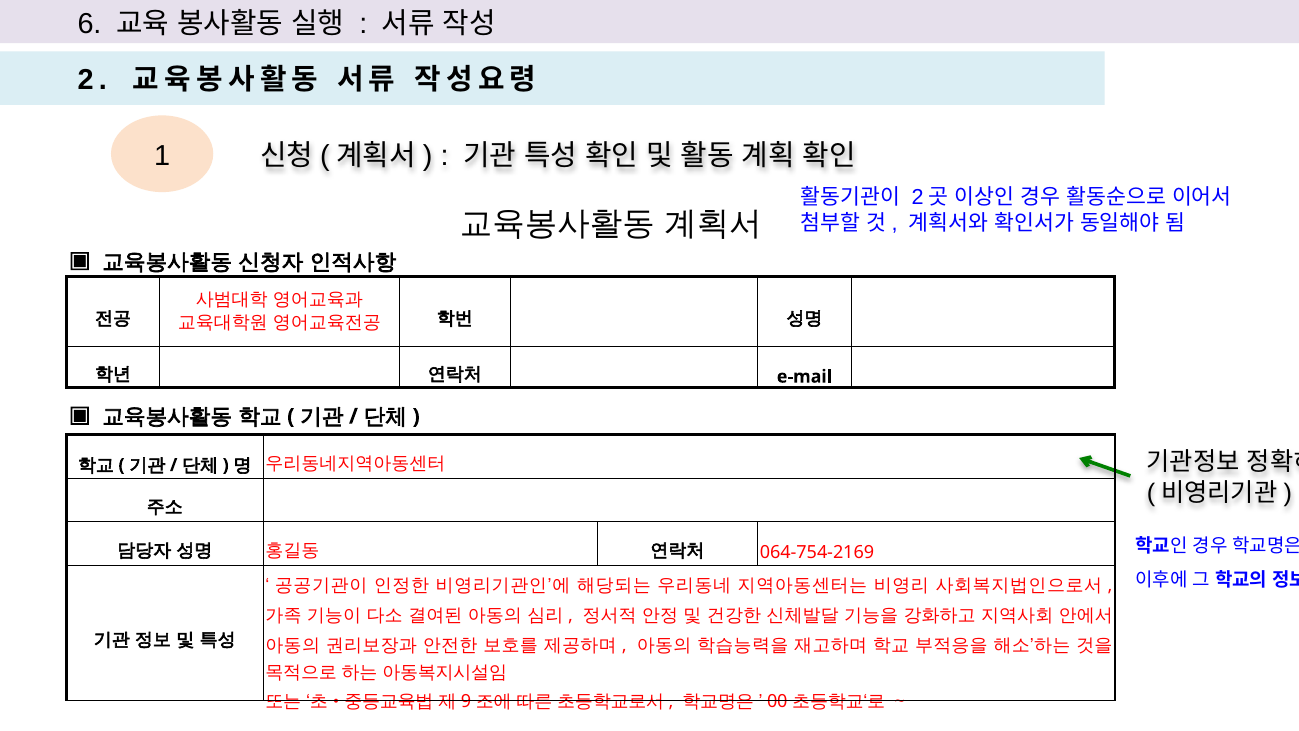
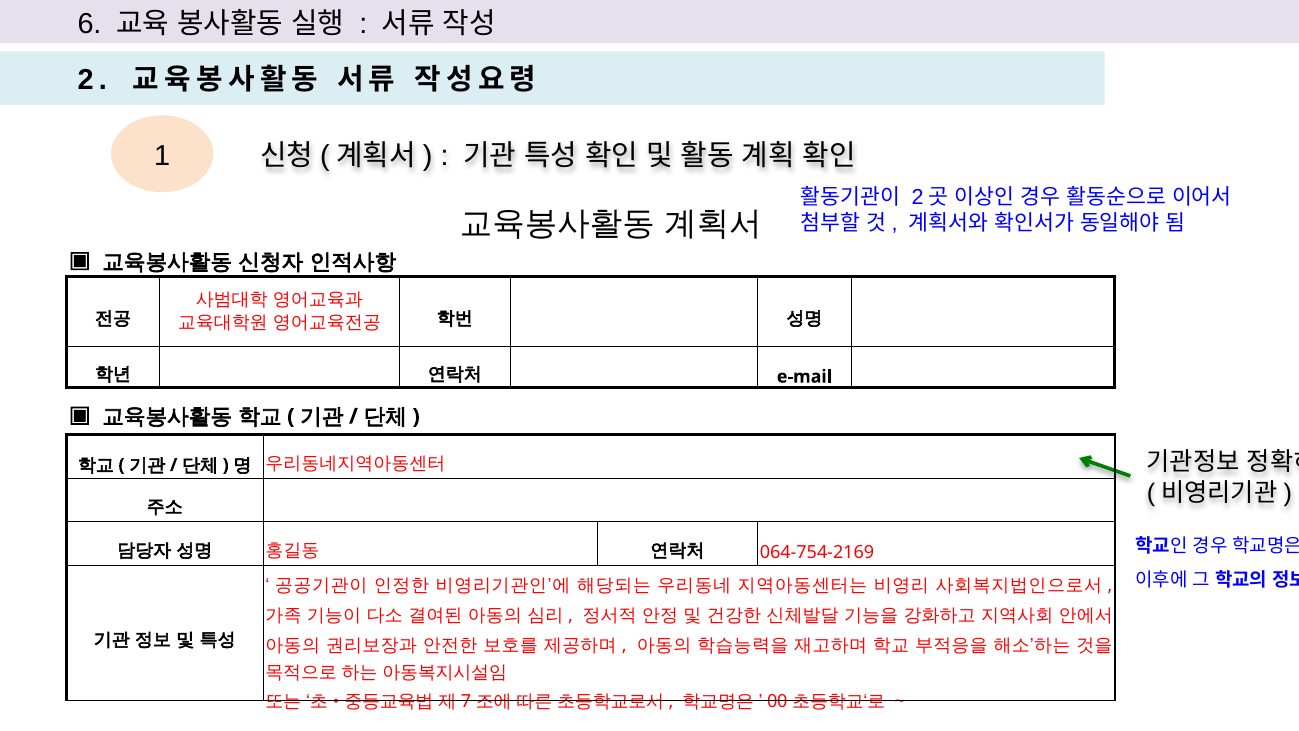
9: 9 -> 7 (466, 702)
